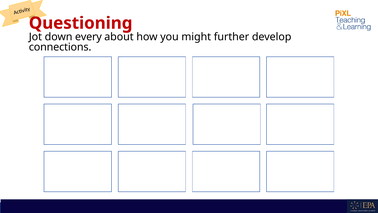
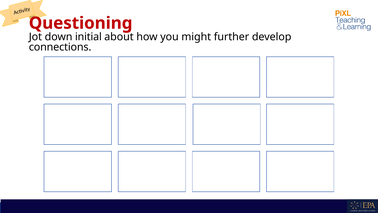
every: every -> initial (88, 37)
